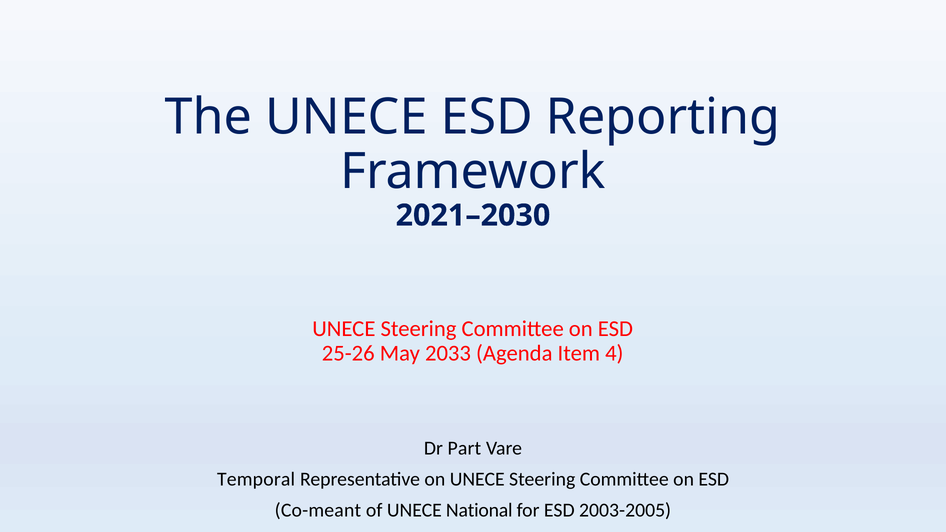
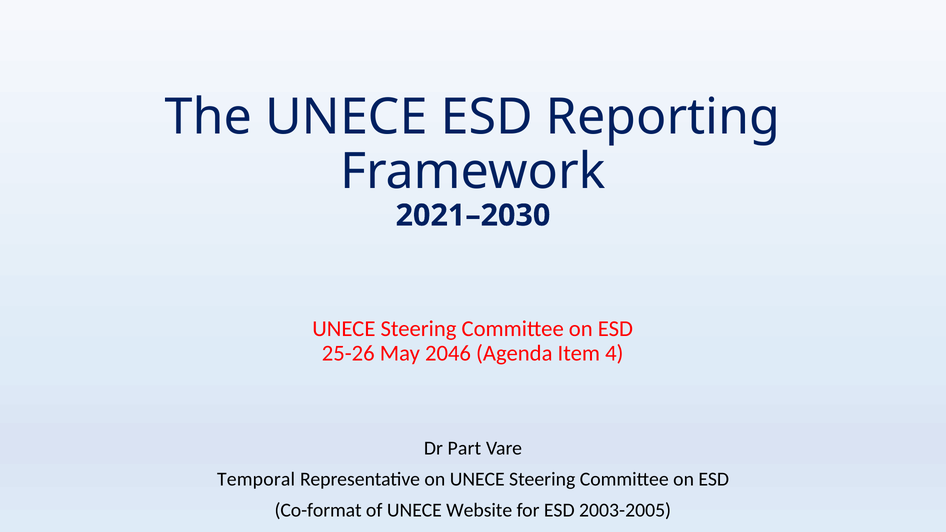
2033: 2033 -> 2046 (448, 353)
Co-meant: Co-meant -> Co-format (318, 510)
National: National -> Website (479, 510)
